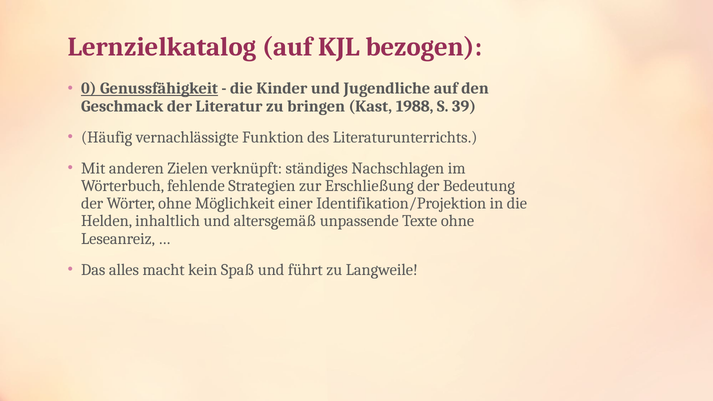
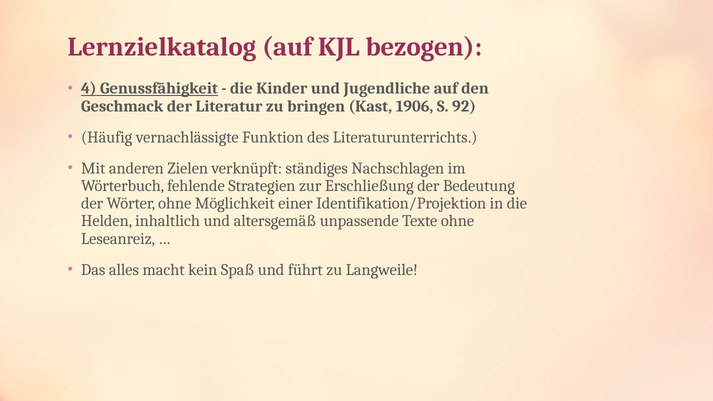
0: 0 -> 4 (89, 89)
1988: 1988 -> 1906 (415, 106)
39: 39 -> 92 (464, 106)
